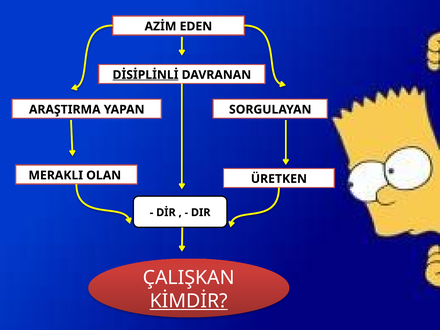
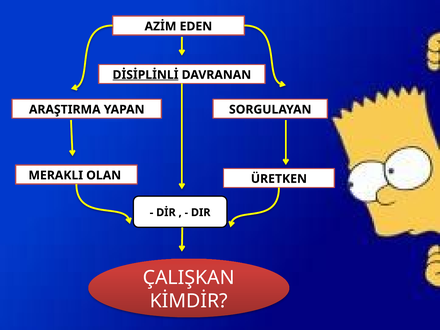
KİMDİR underline: present -> none (189, 301)
